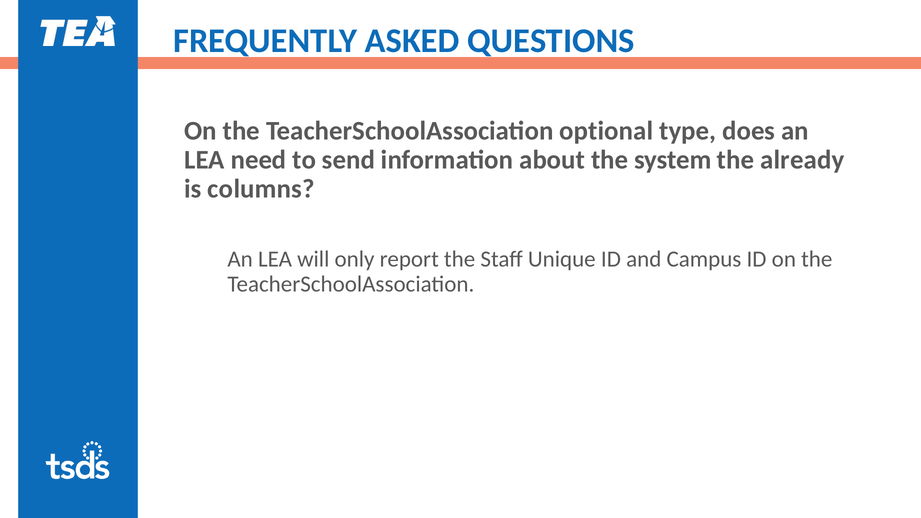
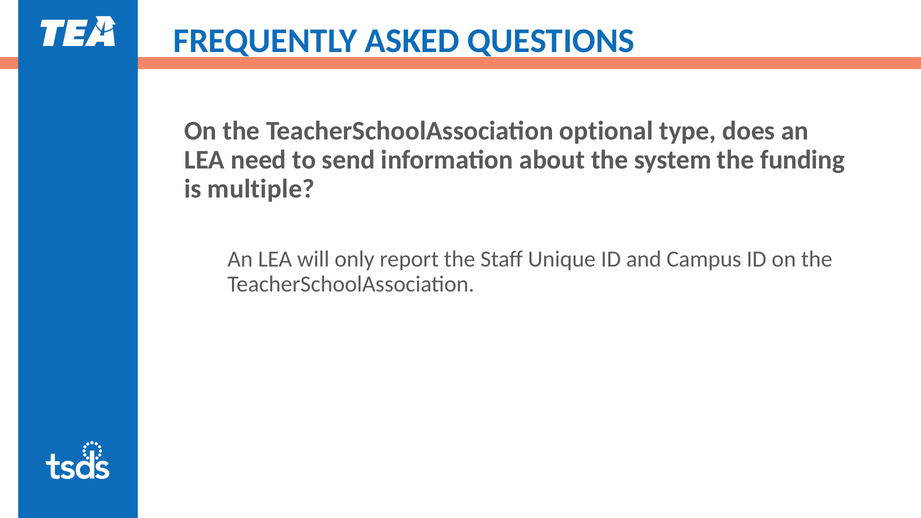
already: already -> funding (802, 160)
columns: columns -> multiple (261, 189)
